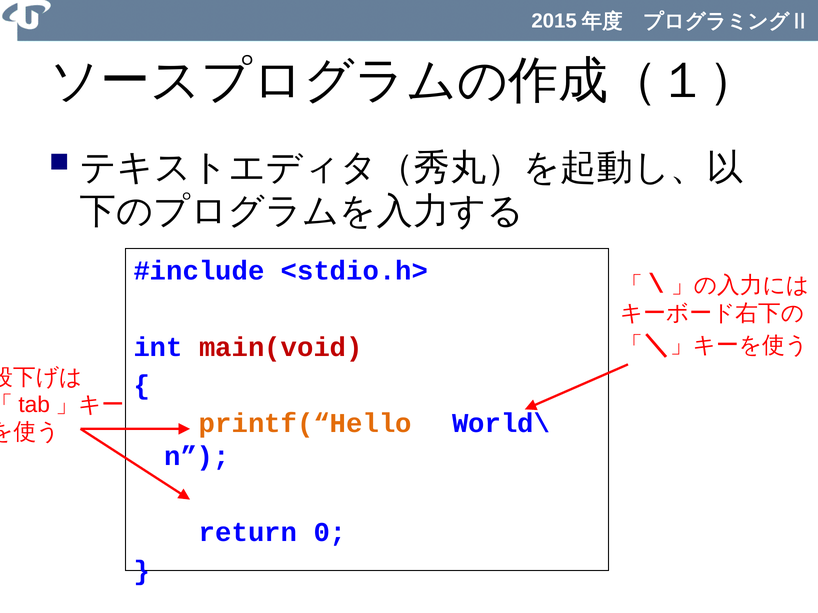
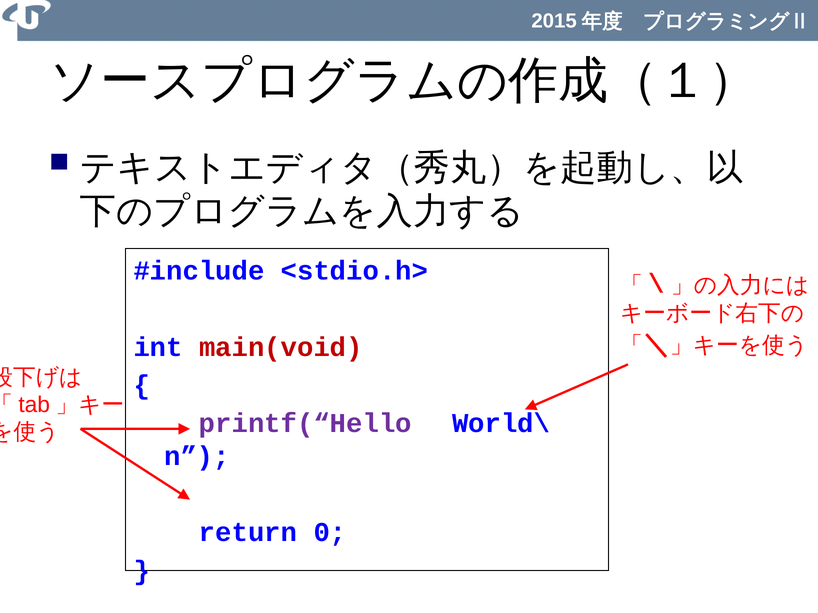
printf(“Hello colour: orange -> purple (305, 424)
